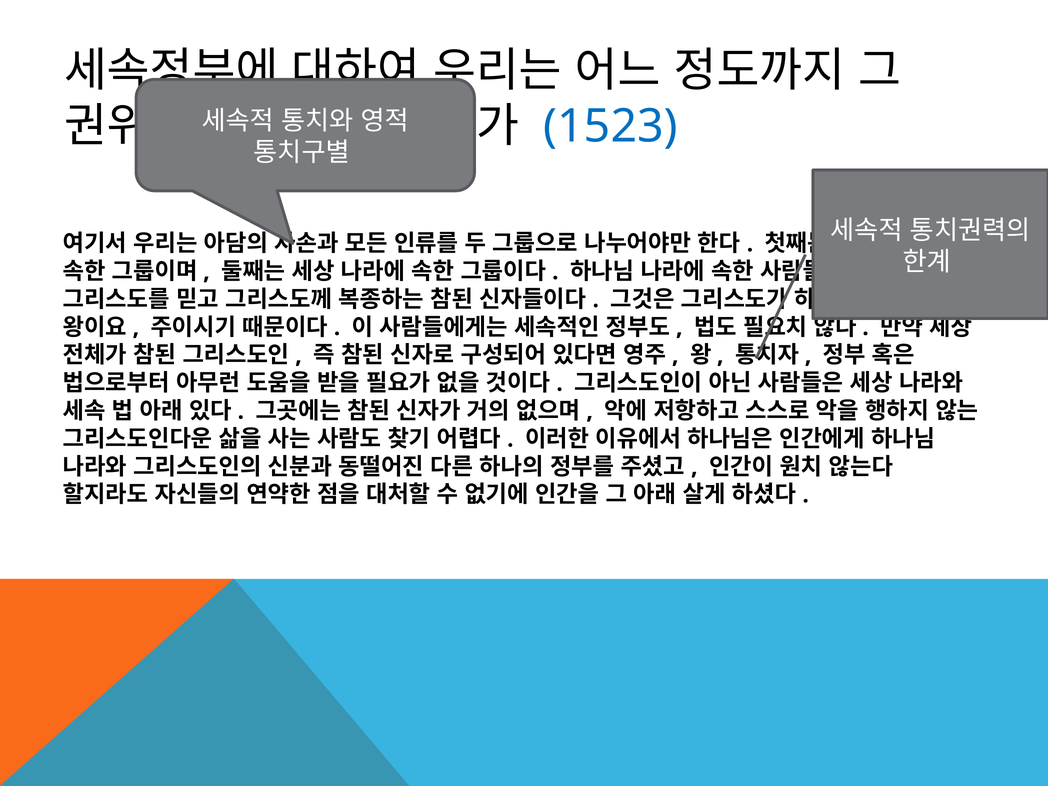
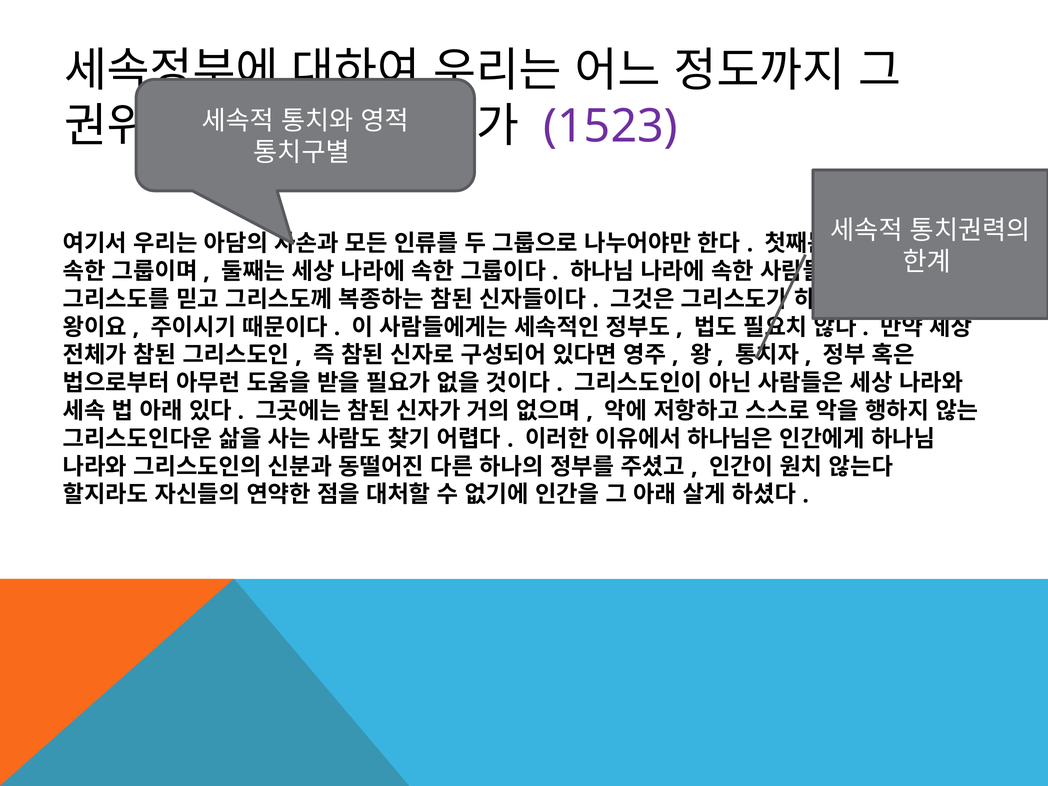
1523 colour: blue -> purple (611, 127)
